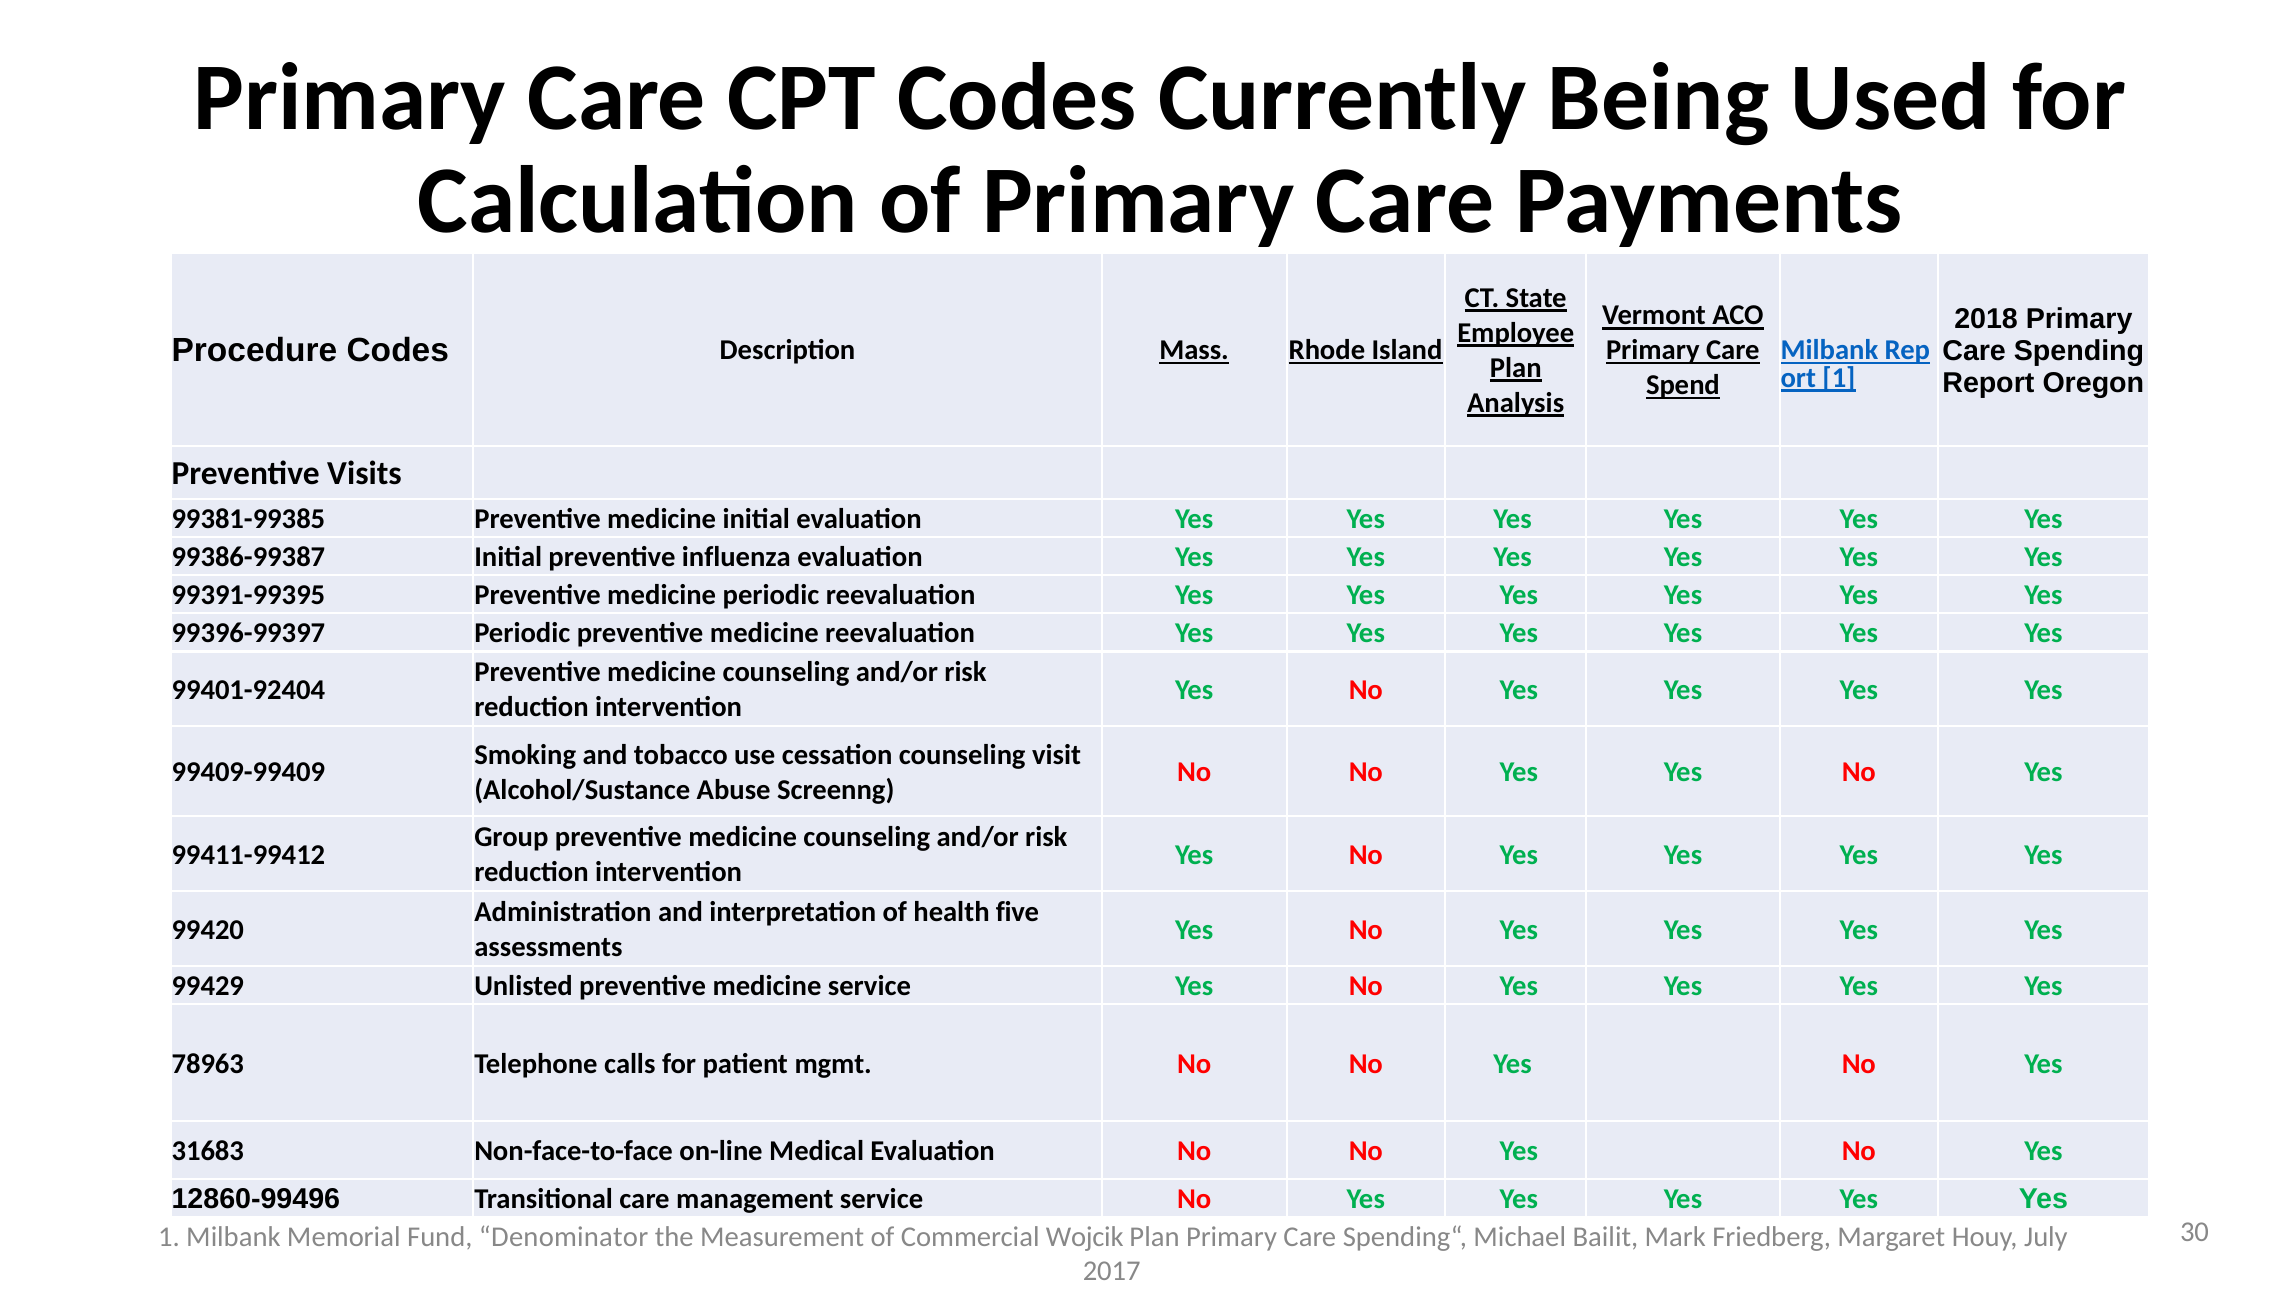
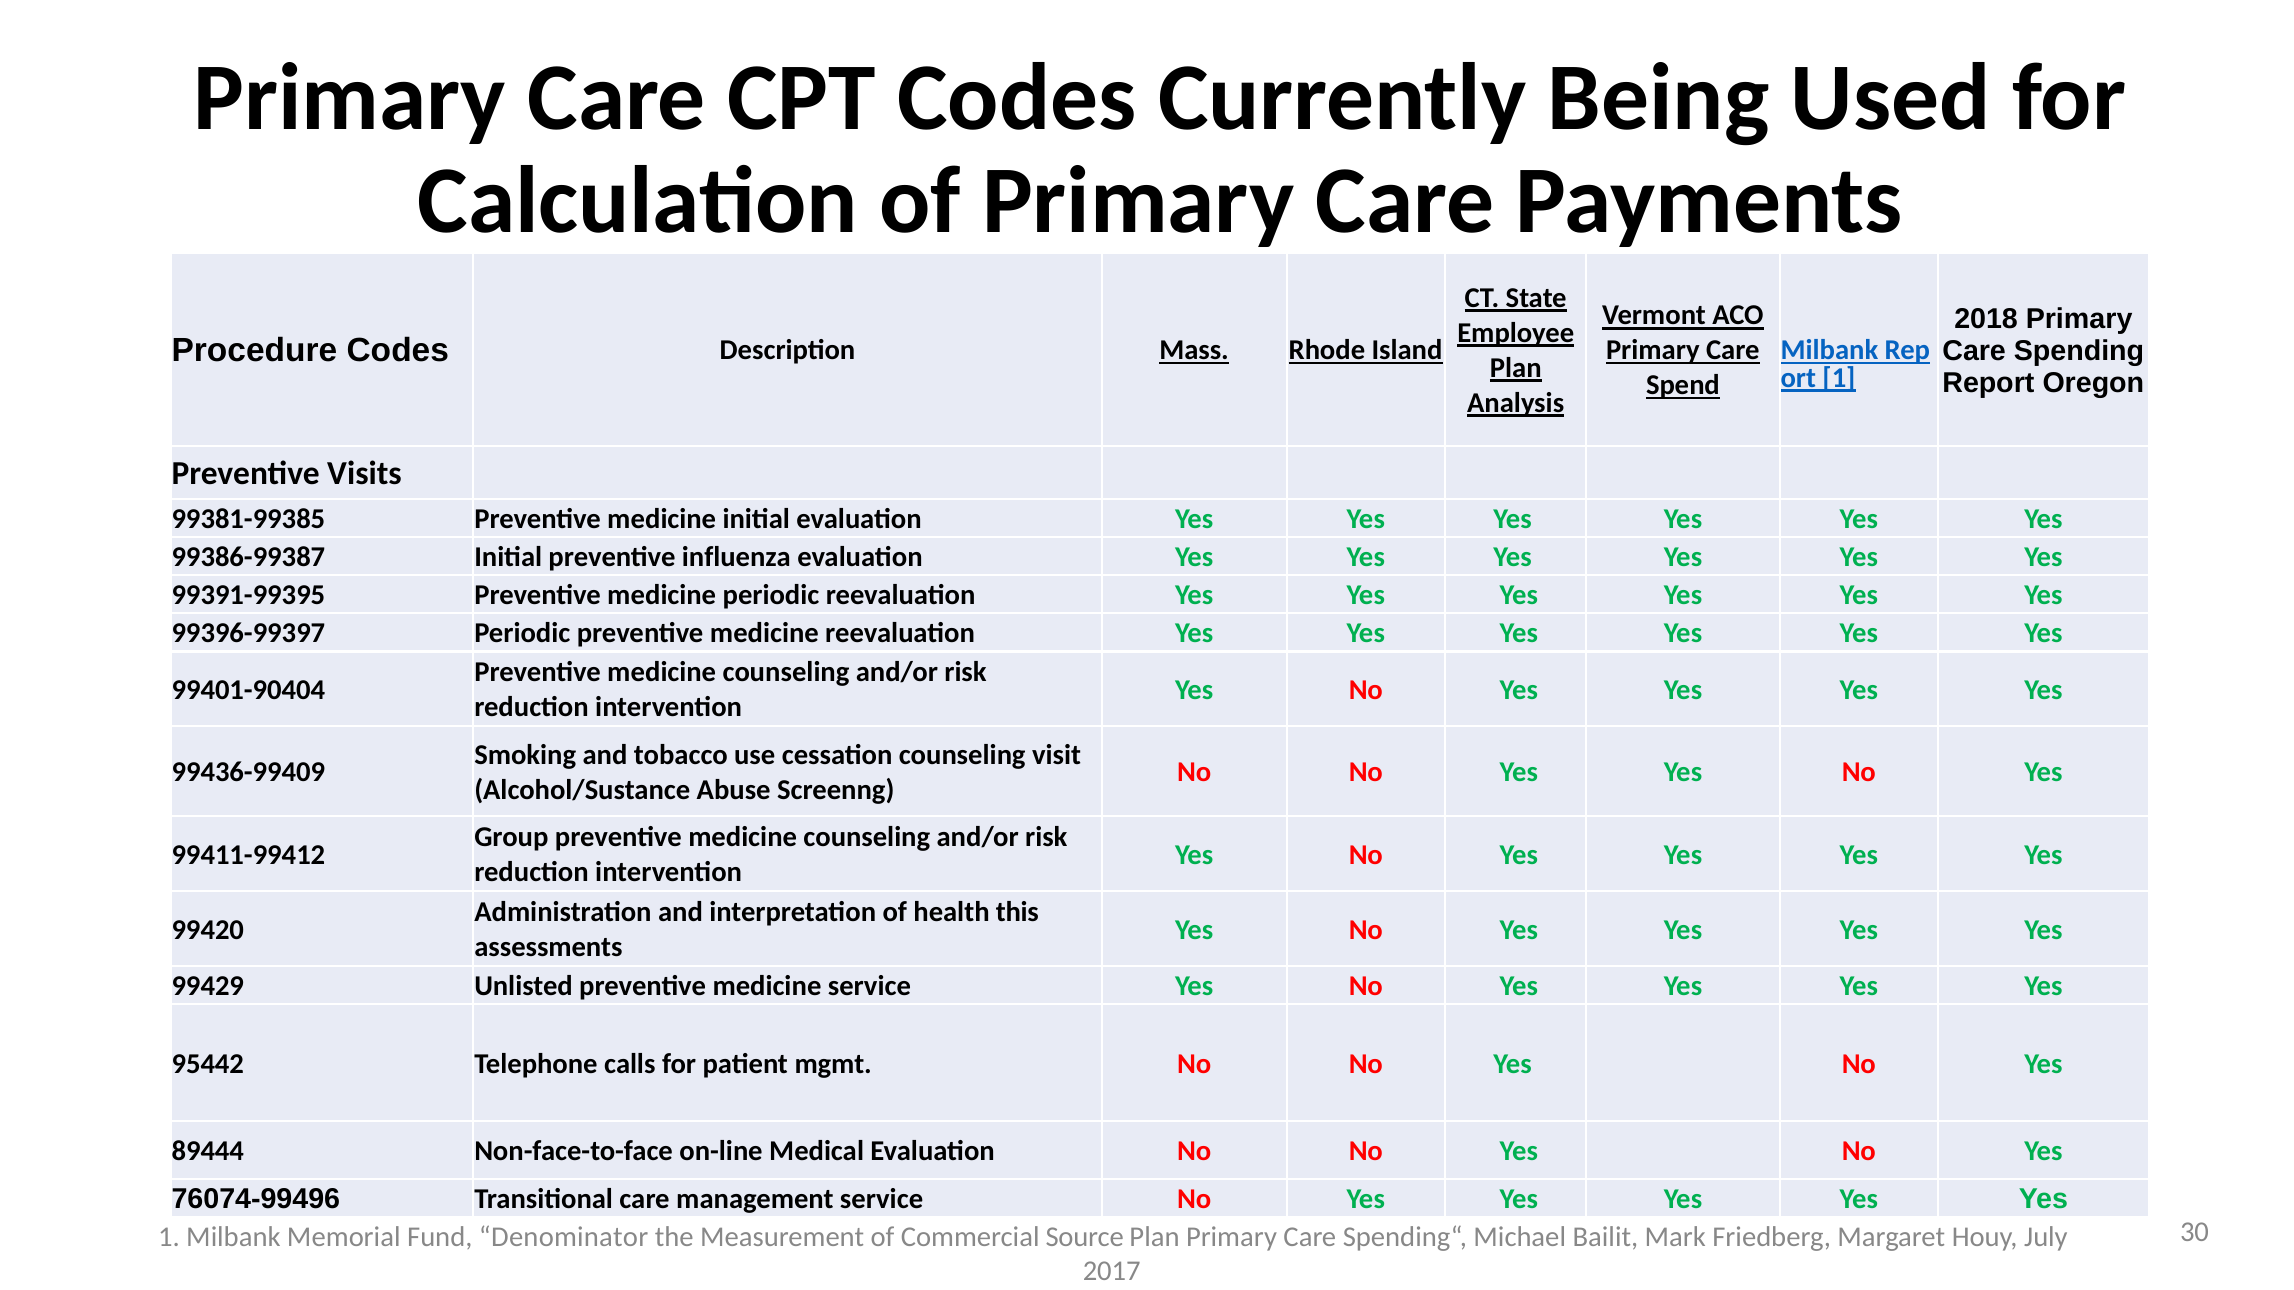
99401-92404: 99401-92404 -> 99401-90404 (248, 690)
99409-99409: 99409-99409 -> 99436-99409 (248, 772)
five: five -> this (1017, 912)
78963: 78963 -> 95442 (208, 1064)
31683: 31683 -> 89444 (208, 1151)
12860-99496: 12860-99496 -> 76074-99496 (256, 1200)
Wojcik: Wojcik -> Source (1085, 1237)
